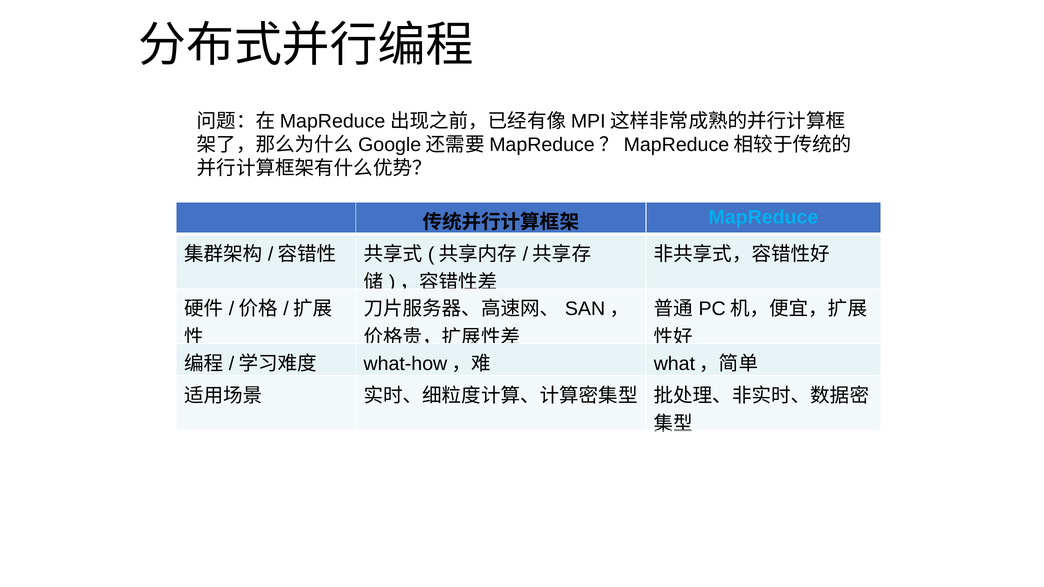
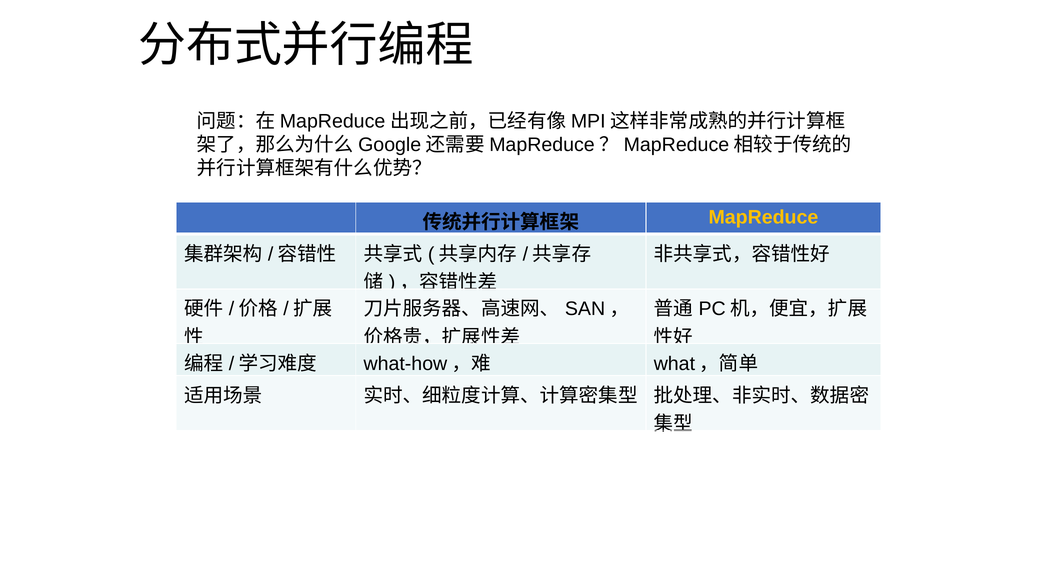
MapReduce colour: light blue -> yellow (763, 217)
